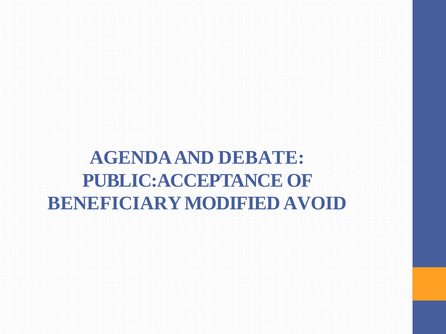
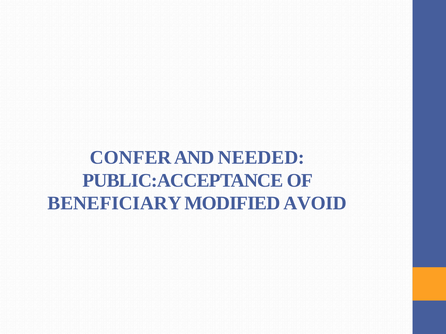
AGENDA: AGENDA -> CONFER (131, 158)
DEBATE: DEBATE -> NEEDED (261, 158)
